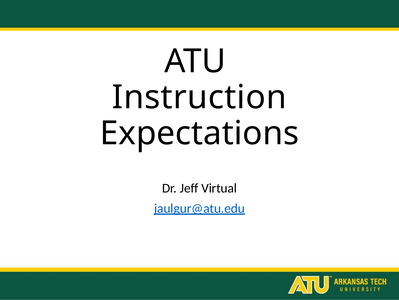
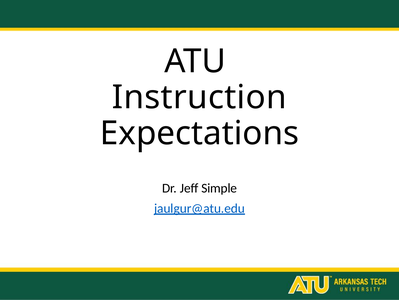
Virtual: Virtual -> Simple (219, 188)
